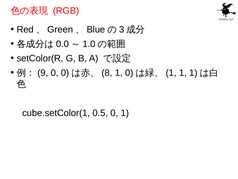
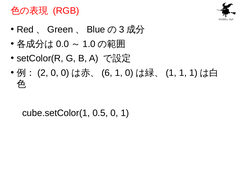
9: 9 -> 2 (43, 73)
8: 8 -> 6 (107, 73)
